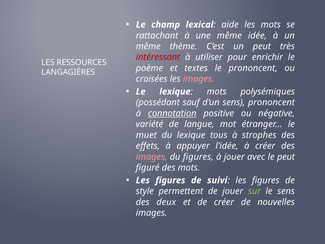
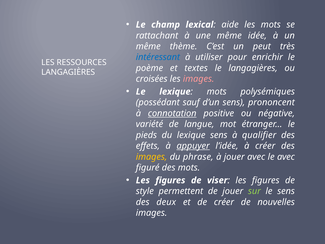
intéressant colour: red -> blue (158, 57)
le prononcent: prononcent -> langagières (253, 68)
muet: muet -> pieds (146, 135)
lexique tous: tous -> sens (219, 135)
strophes: strophes -> qualifier (259, 135)
appuyer underline: none -> present (193, 146)
images colour: pink -> yellow (152, 157)
du figures: figures -> phrase (198, 157)
le peut: peut -> avec (286, 157)
suivi: suivi -> viser (217, 180)
